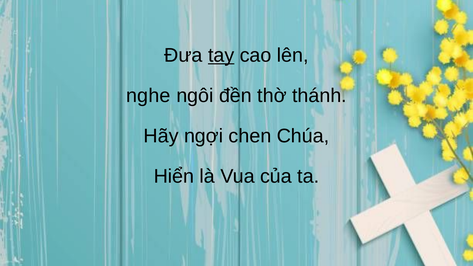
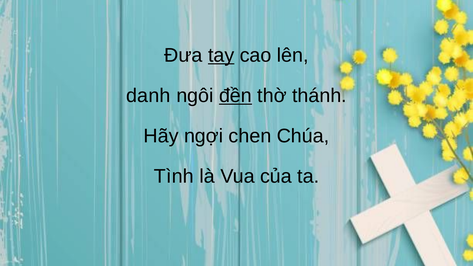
nghe: nghe -> danh (148, 96)
đền underline: none -> present (235, 96)
Hiển: Hiển -> Tình (174, 176)
